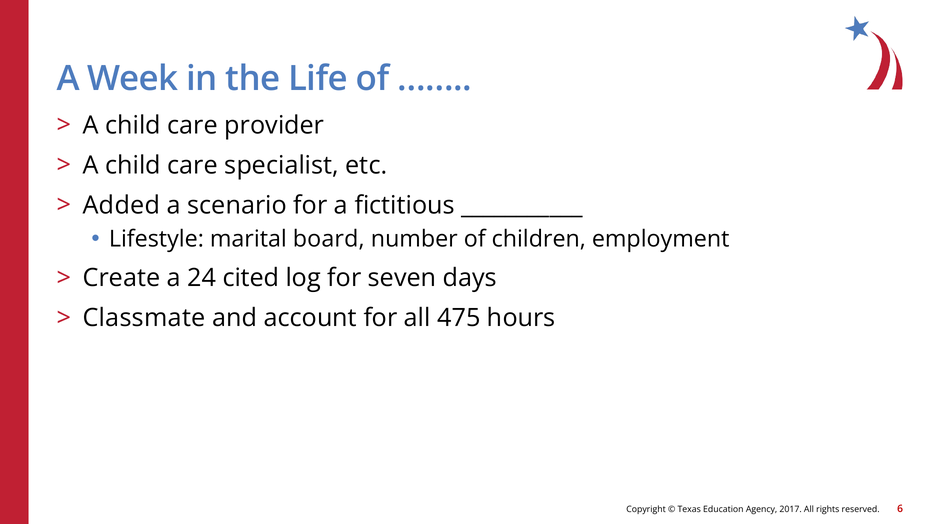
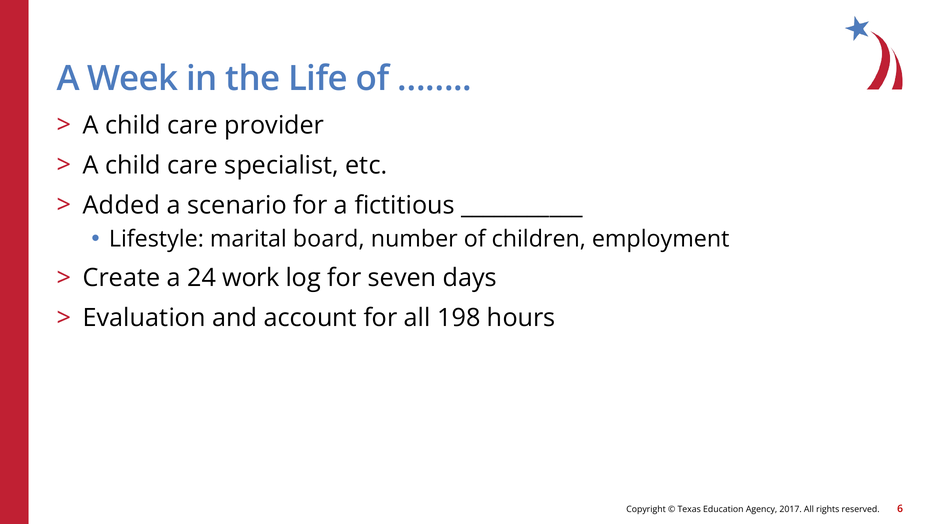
cited: cited -> work (251, 278)
Classmate: Classmate -> Evaluation (144, 318)
475: 475 -> 198 (459, 318)
